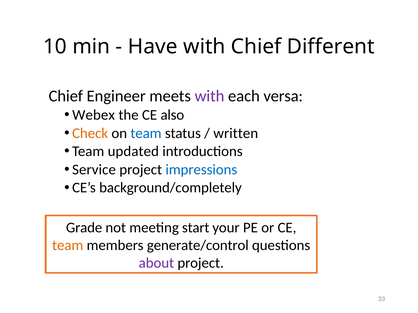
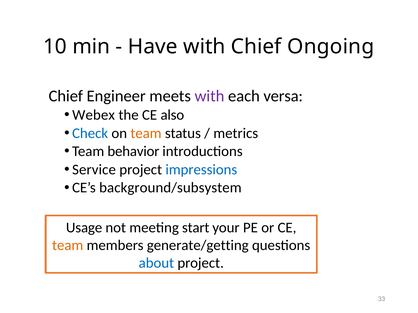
Different: Different -> Ongoing (331, 47)
Check colour: orange -> blue (90, 133)
team colour: blue -> orange (146, 133)
written: written -> metrics (236, 133)
updated: updated -> behavior (133, 152)
background/completely: background/completely -> background/subsystem (170, 188)
Grade: Grade -> Usage (84, 228)
generate/control: generate/control -> generate/getting (198, 246)
about colour: purple -> blue (156, 263)
